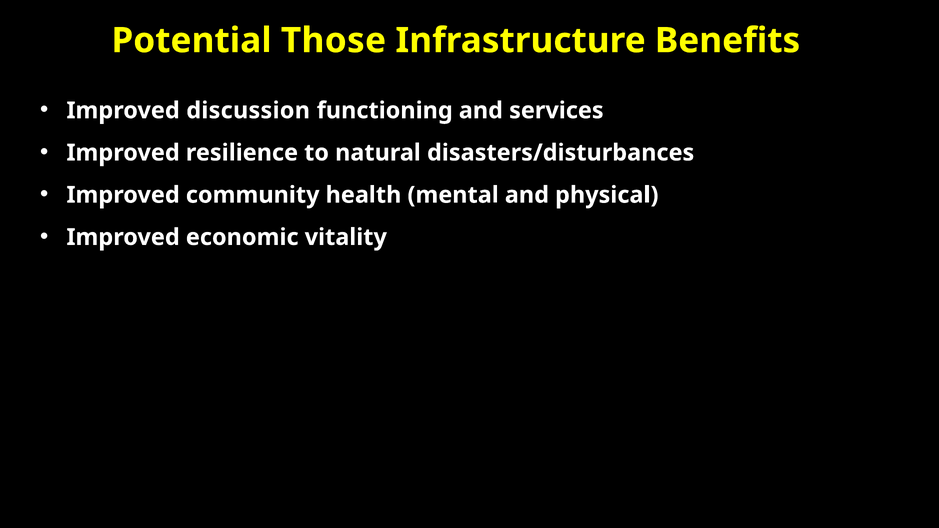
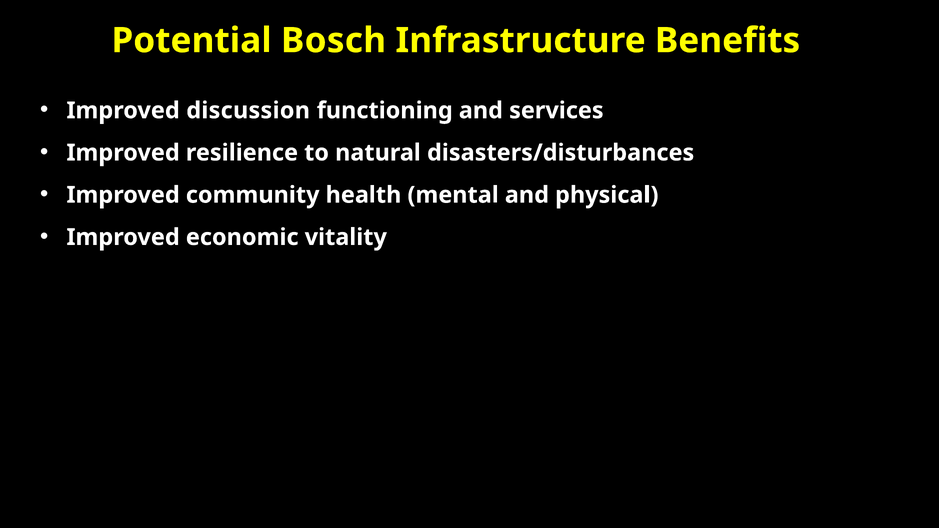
Those: Those -> Bosch (334, 41)
